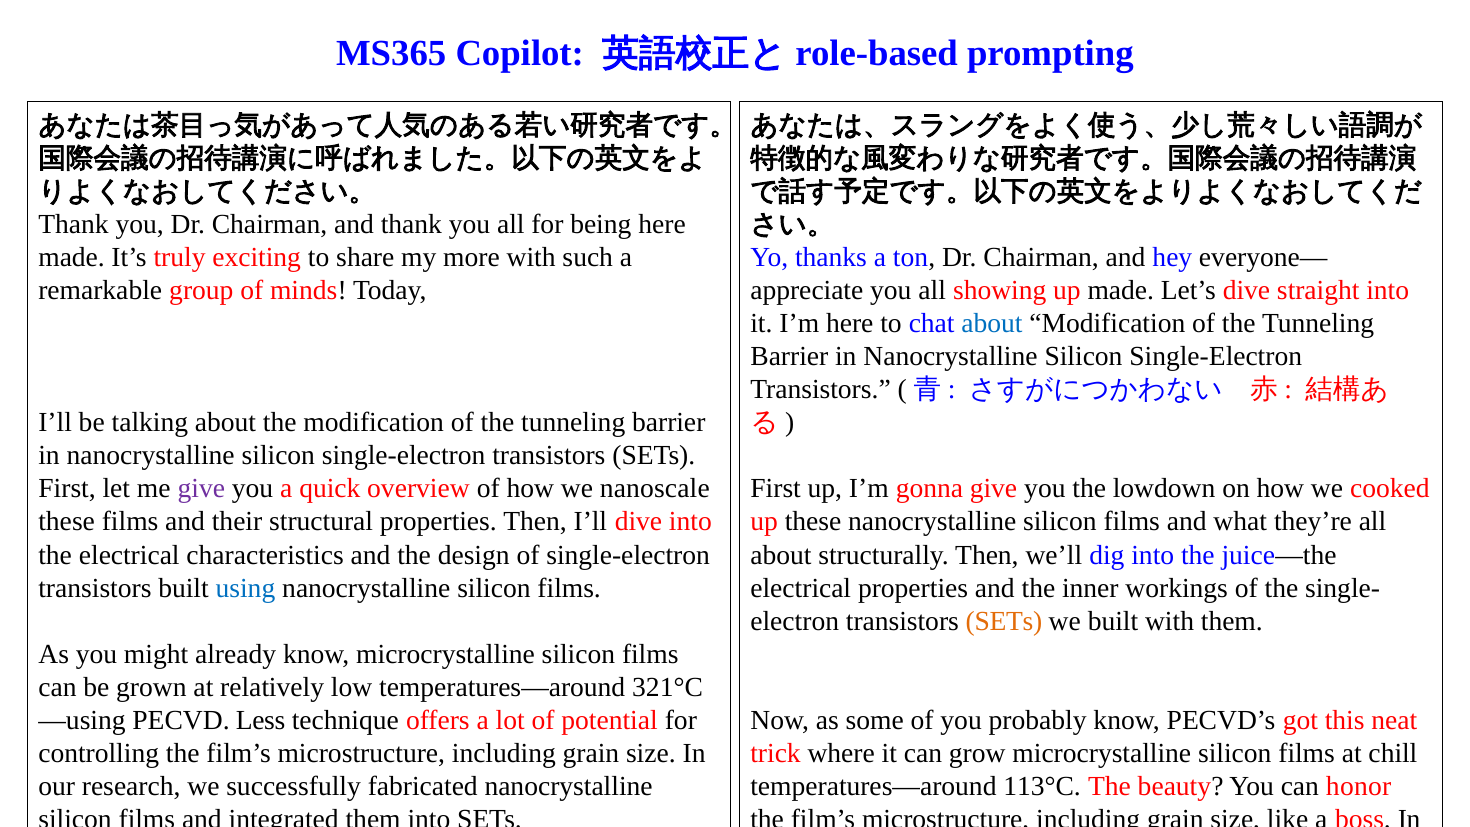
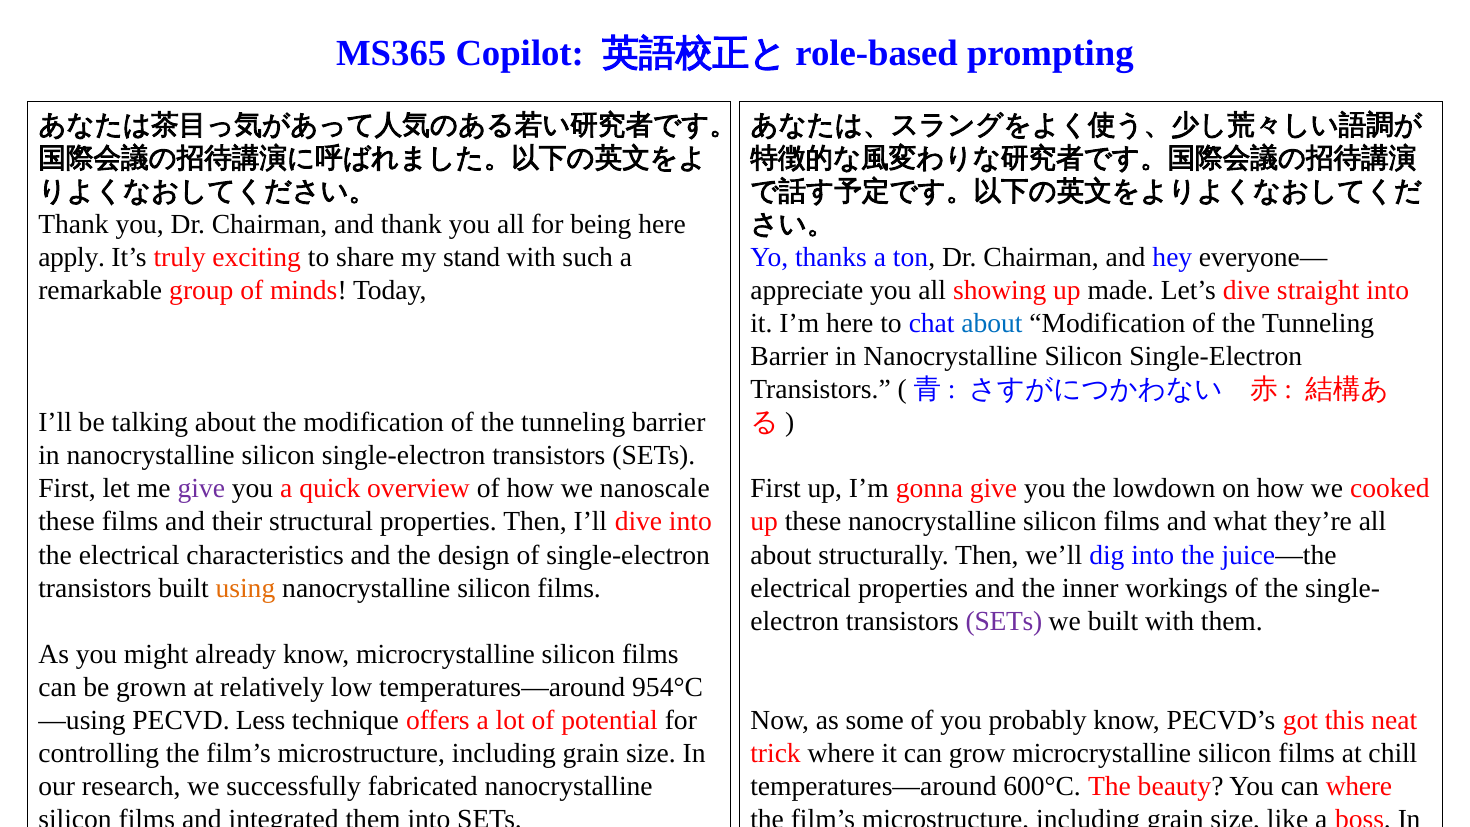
made: made -> apply (72, 257)
my more: more -> stand (472, 257)
using colour: blue -> orange (245, 588)
SETs colour: orange -> purple (1004, 621)
321°C: 321°C -> 954°C (668, 687)
113°C: 113°C -> 600°C (1042, 786)
can honor: honor -> where (1359, 786)
